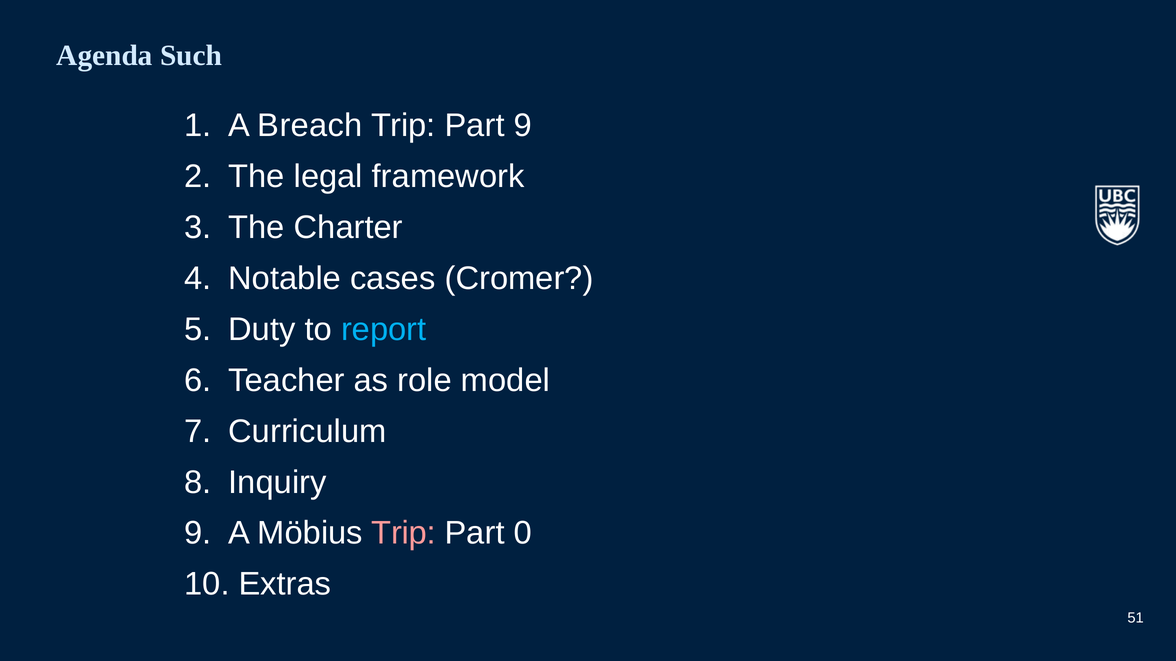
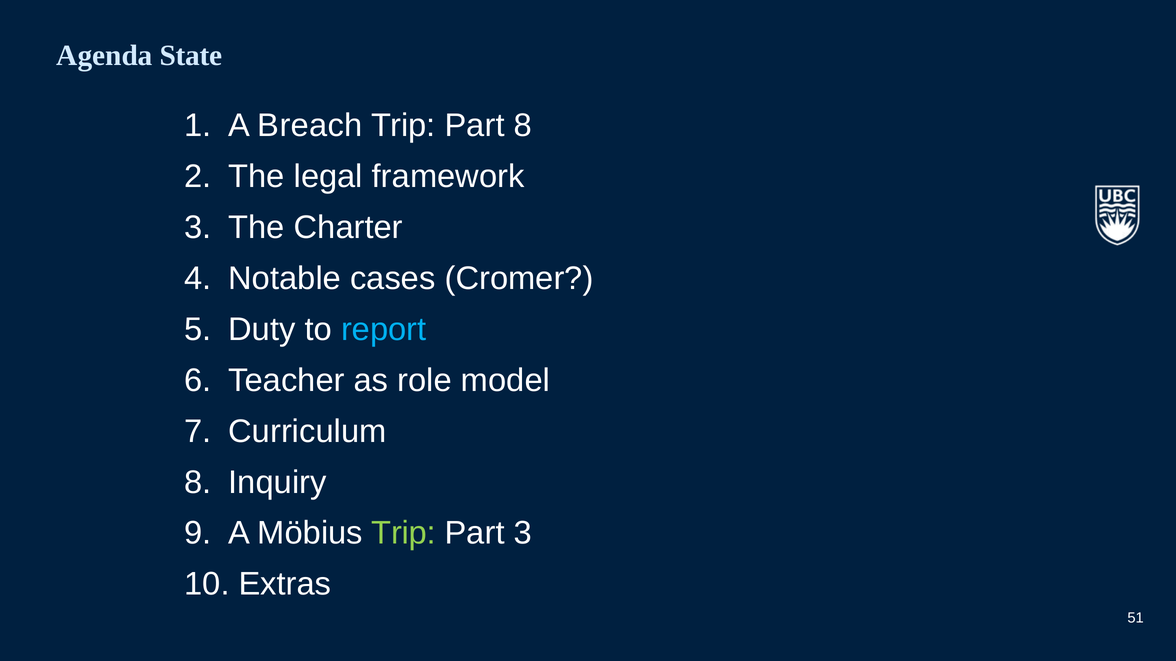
Such: Such -> State (191, 56)
Part 9: 9 -> 8 (523, 126)
Trip colour: pink -> light green (404, 534)
Part 0: 0 -> 3 (523, 534)
